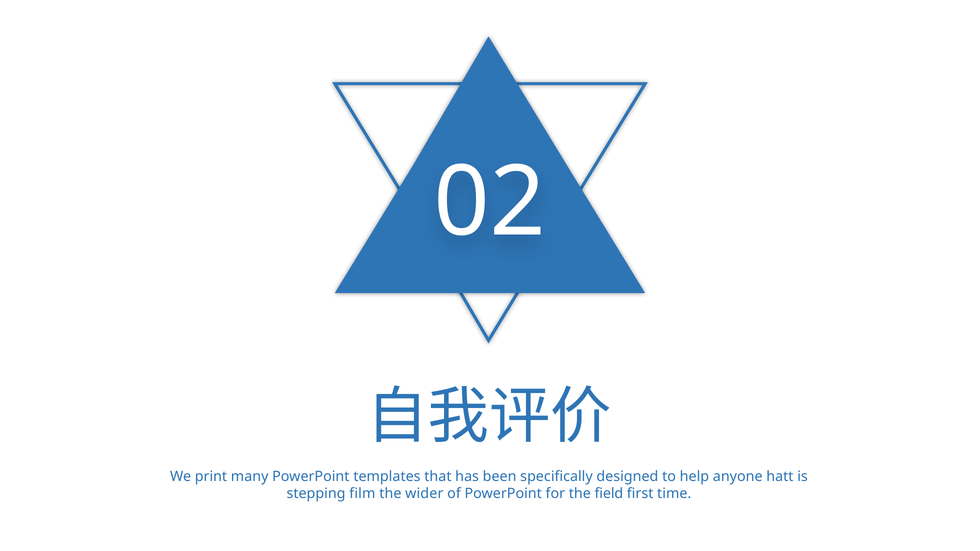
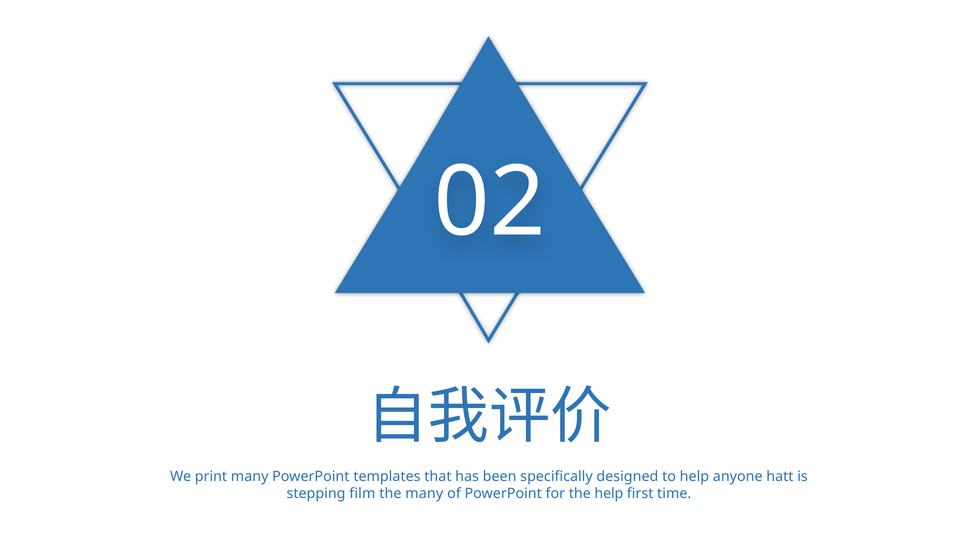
the wider: wider -> many (424, 494)
the field: field -> help (609, 494)
